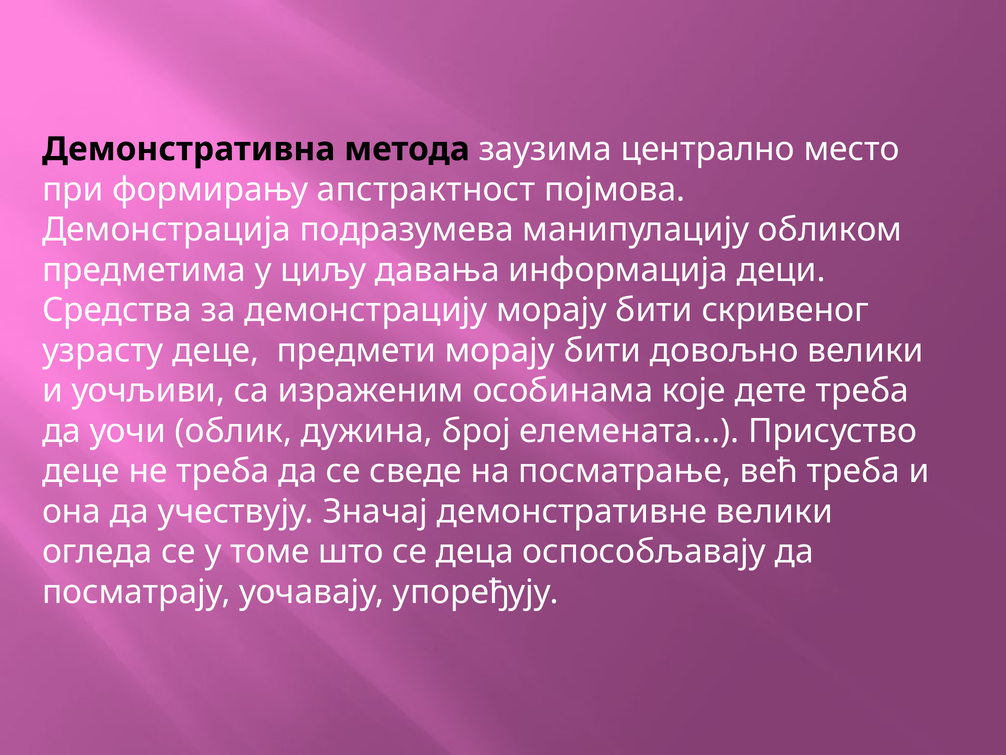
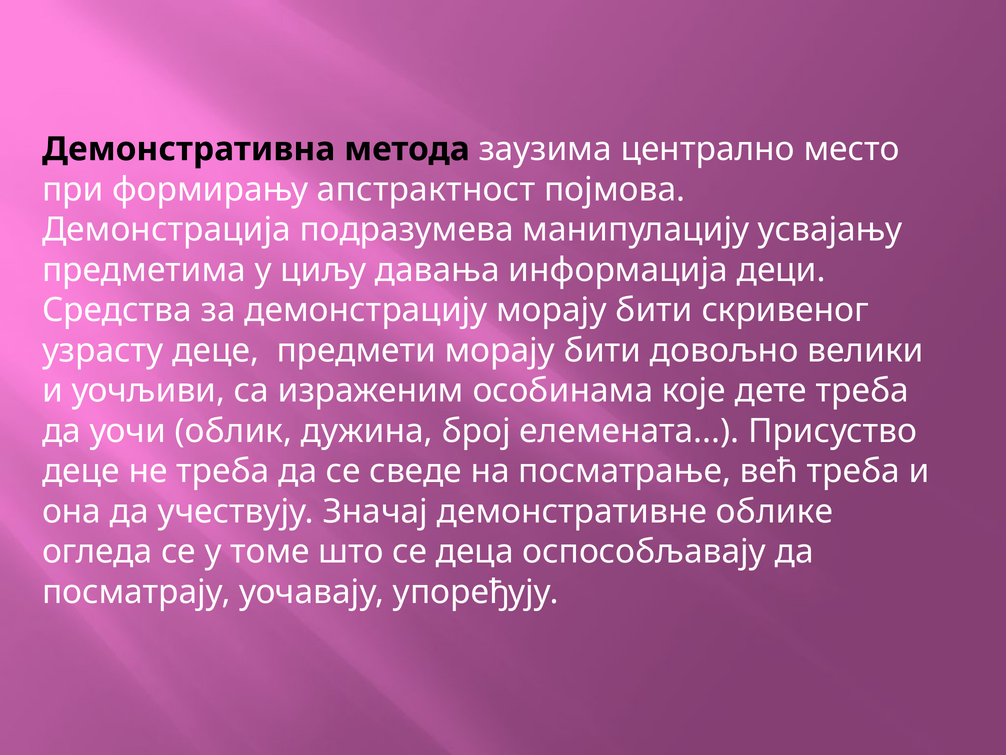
обликом: обликом -> усвајању (830, 230)
демонстративне велики: велики -> облике (775, 511)
